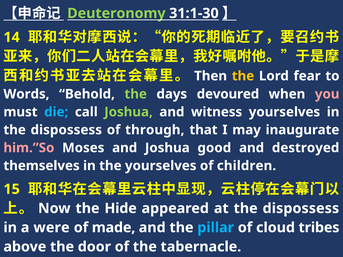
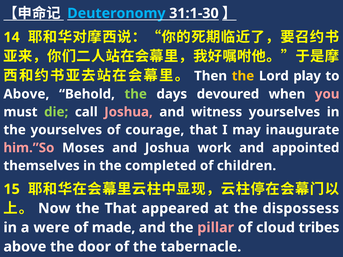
Deuteronomy colour: light green -> light blue (116, 13)
fear: fear -> play (307, 76)
Words: Words -> Above (26, 94)
die colour: light blue -> light green (56, 112)
Joshua colour: light green -> pink (129, 112)
dispossess: dispossess -> yourselves (66, 130)
through: through -> courage (155, 130)
good: good -> work (214, 148)
destroyed: destroyed -> appointed (306, 148)
the yourselves: yourselves -> completed (161, 166)
the Hide: Hide -> That (121, 209)
pillar colour: light blue -> pink (216, 228)
